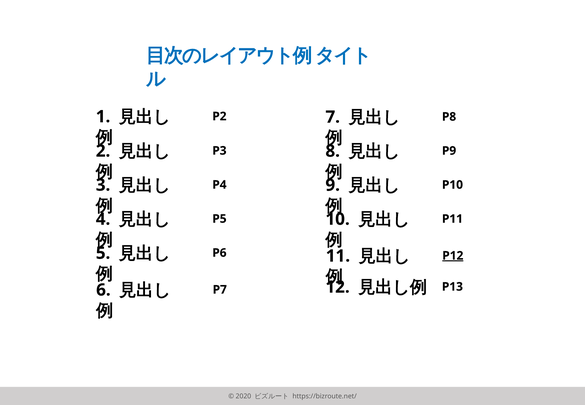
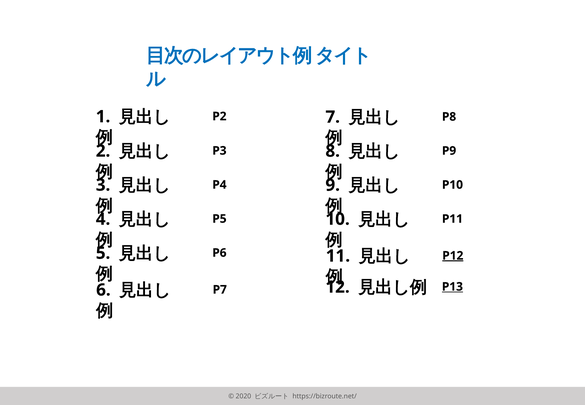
P13 underline: none -> present (452, 287)
